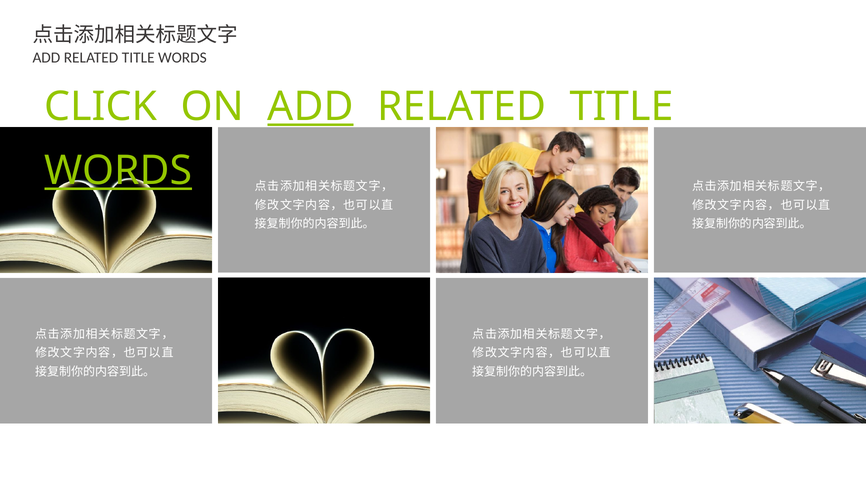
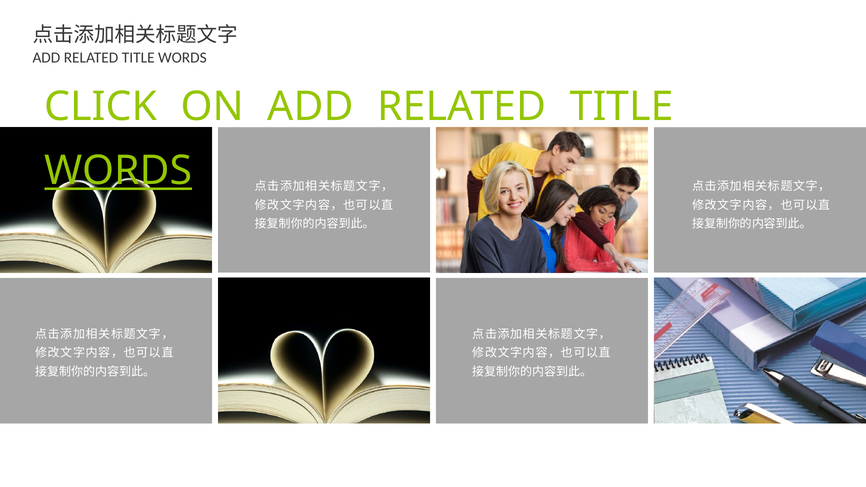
ADD underline: present -> none (311, 107)
